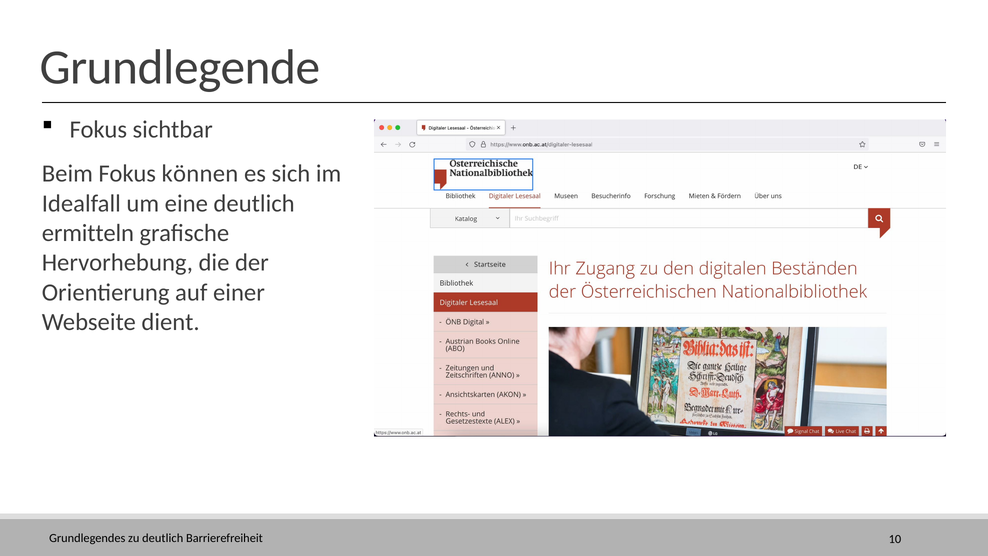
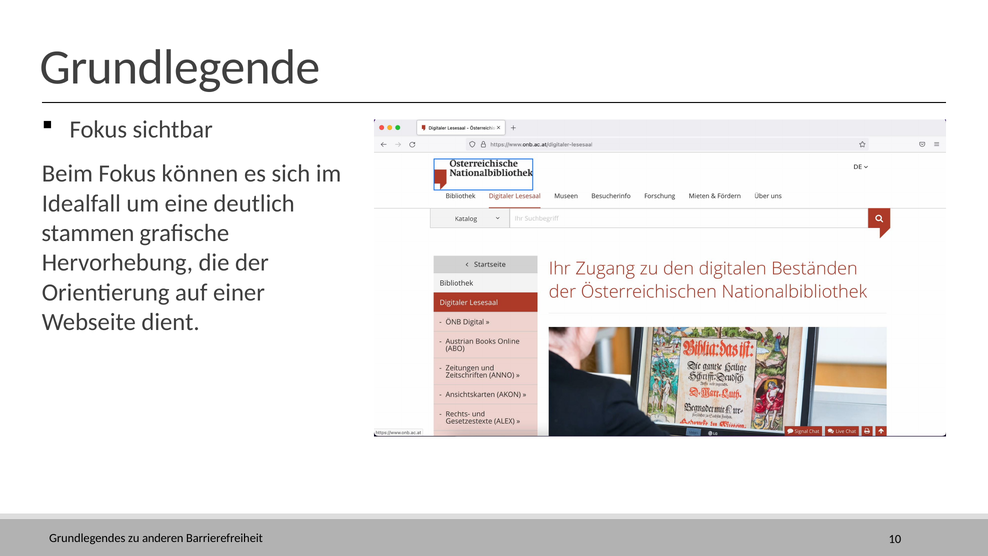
ermitteln: ermitteln -> stammen (88, 233)
zu deutlich: deutlich -> anderen (163, 538)
